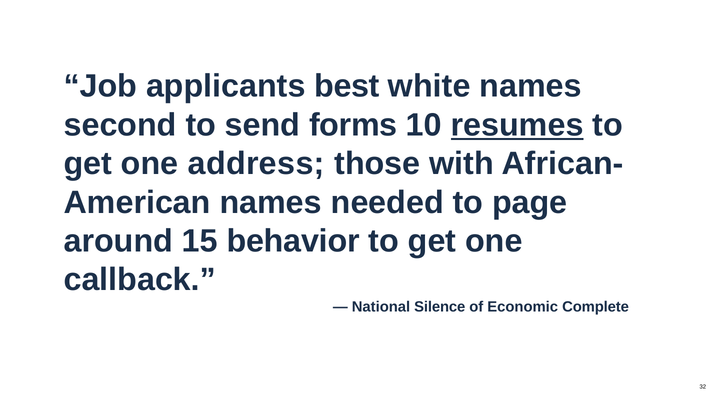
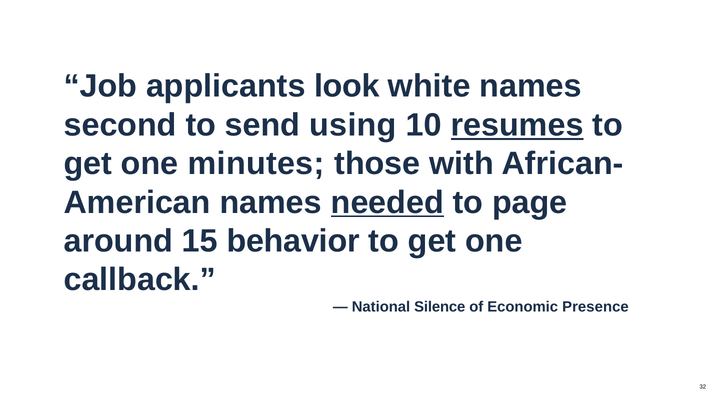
best: best -> look (347, 86)
forms: forms -> using (353, 125)
address: address -> minutes (256, 164)
needed underline: none -> present (387, 203)
Complete: Complete -> Presence (595, 307)
